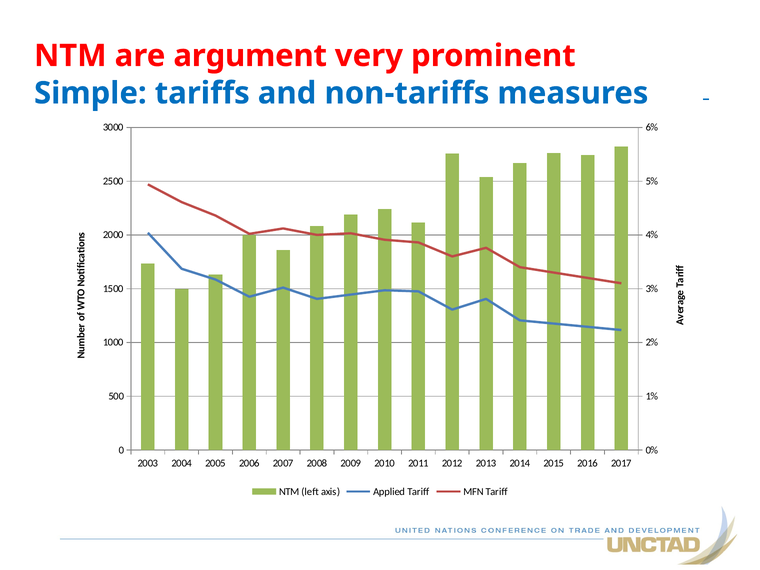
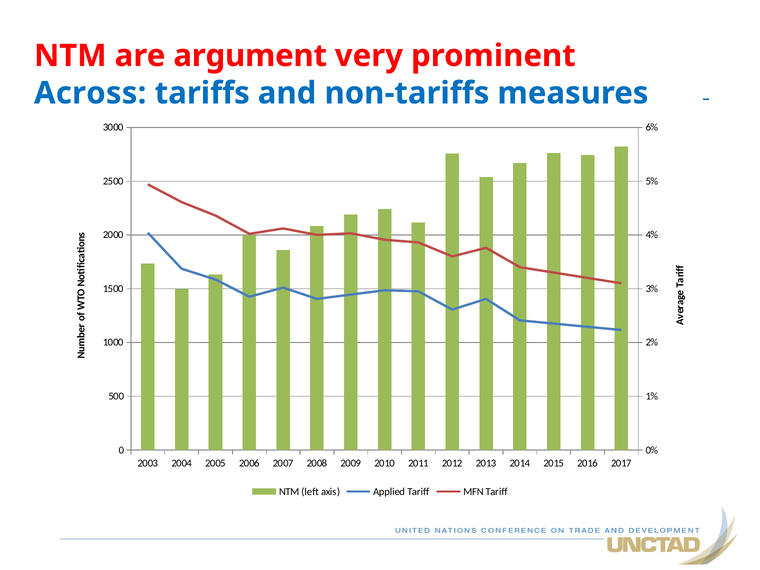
Simple: Simple -> Across (90, 93)
